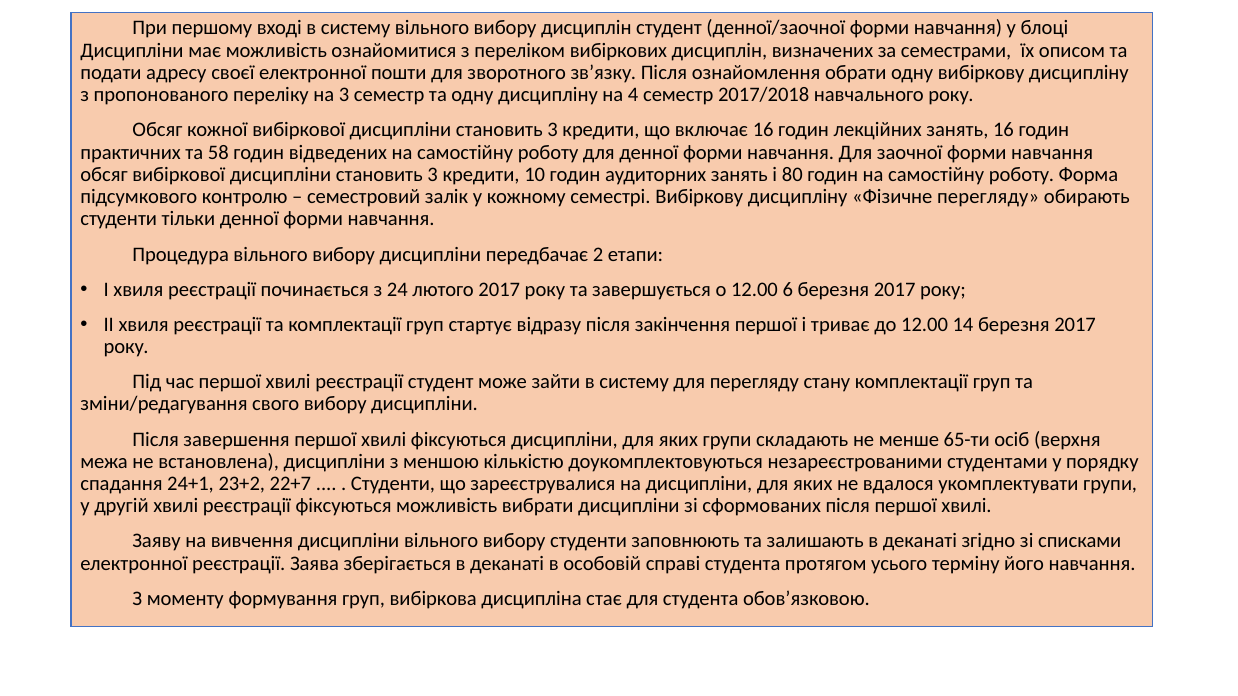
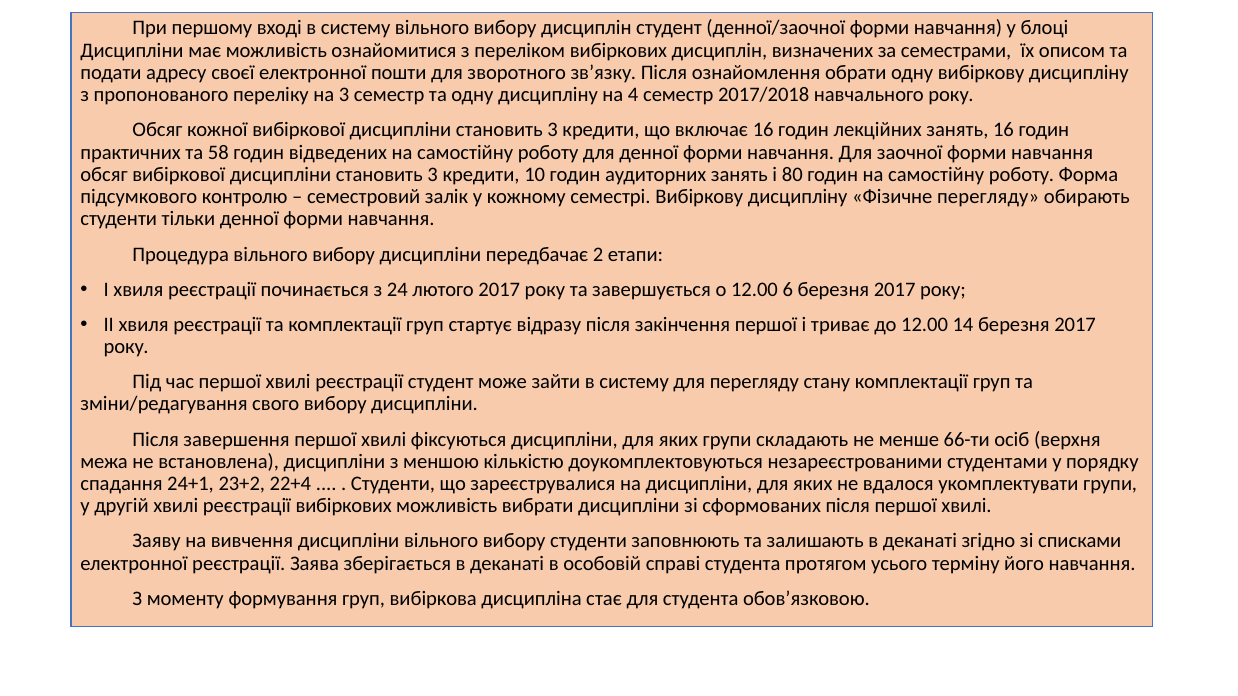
65-ти: 65-ти -> 66-ти (967, 440)
22+7: 22+7 -> 22+4 (290, 484)
реєстрації фіксуються: фіксуються -> вибіркових (344, 506)
